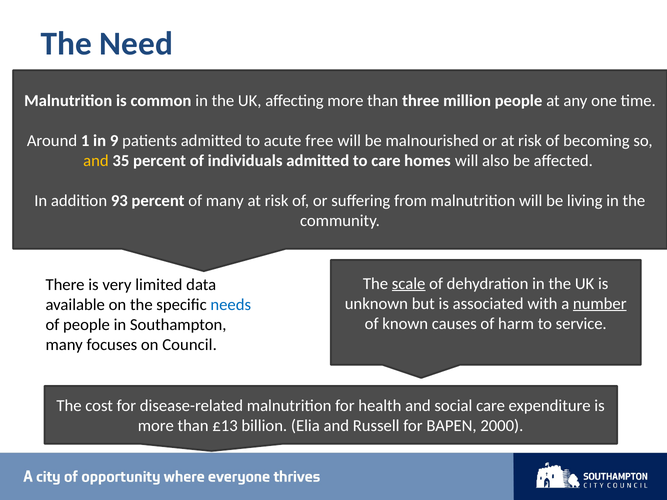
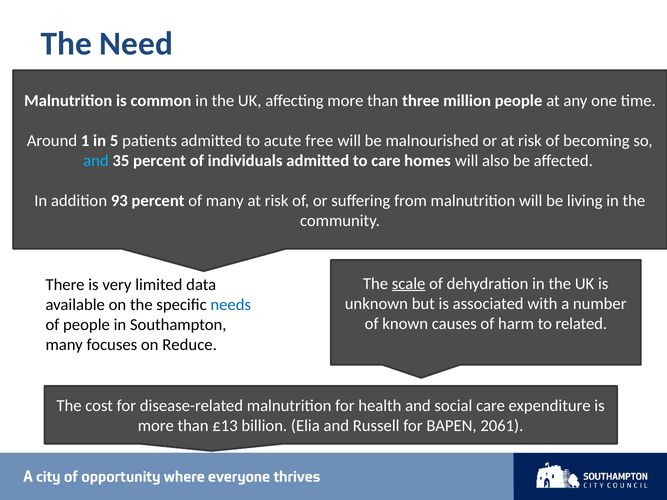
9: 9 -> 5 (114, 141)
and colour: yellow -> light blue (96, 161)
number underline: present -> none (600, 304)
service: service -> related (581, 324)
Council: Council -> Reduce (190, 345)
2000: 2000 -> 2061 (502, 426)
